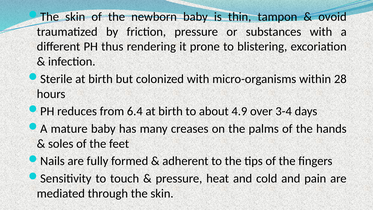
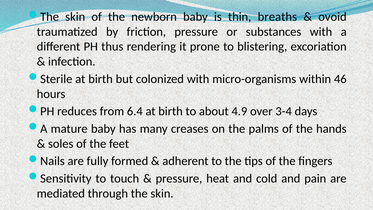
tampon: tampon -> breaths (277, 17)
28: 28 -> 46 (340, 79)
